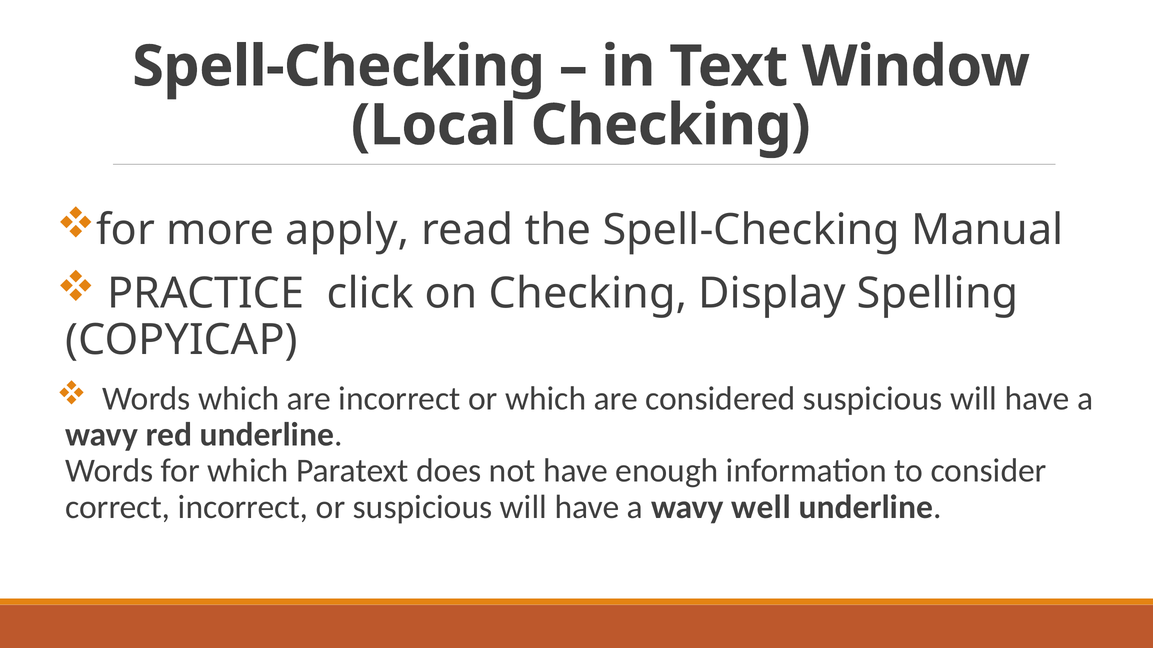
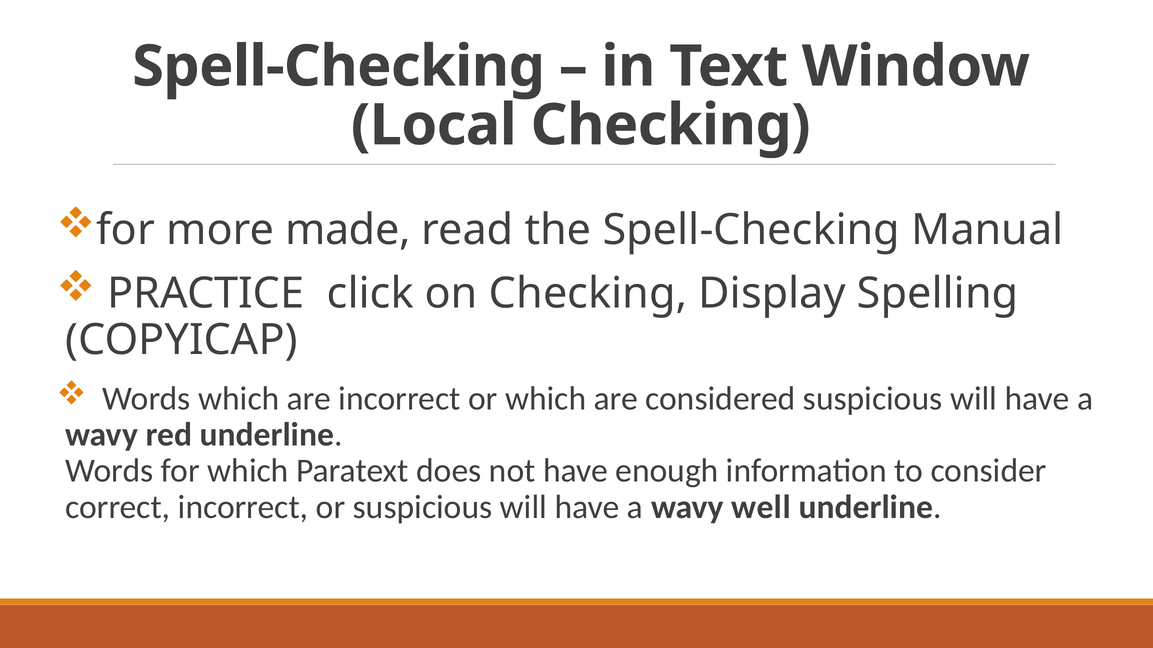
apply: apply -> made (348, 230)
